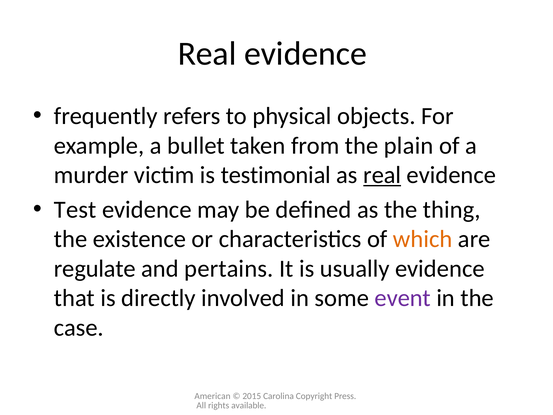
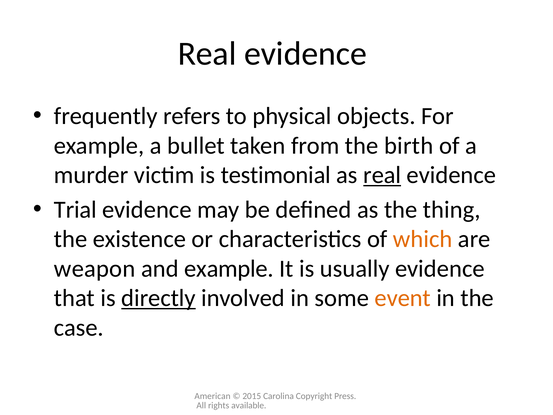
plain: plain -> birth (409, 146)
Test: Test -> Trial (75, 209)
regulate: regulate -> weapon (95, 268)
and pertains: pertains -> example (229, 268)
directly underline: none -> present (158, 298)
event colour: purple -> orange (403, 298)
